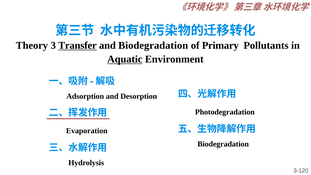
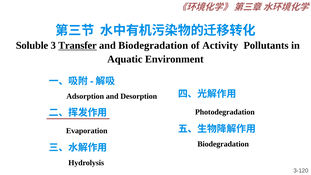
Theory: Theory -> Soluble (32, 46)
Primary: Primary -> Activity (220, 46)
Aquatic underline: present -> none (125, 59)
